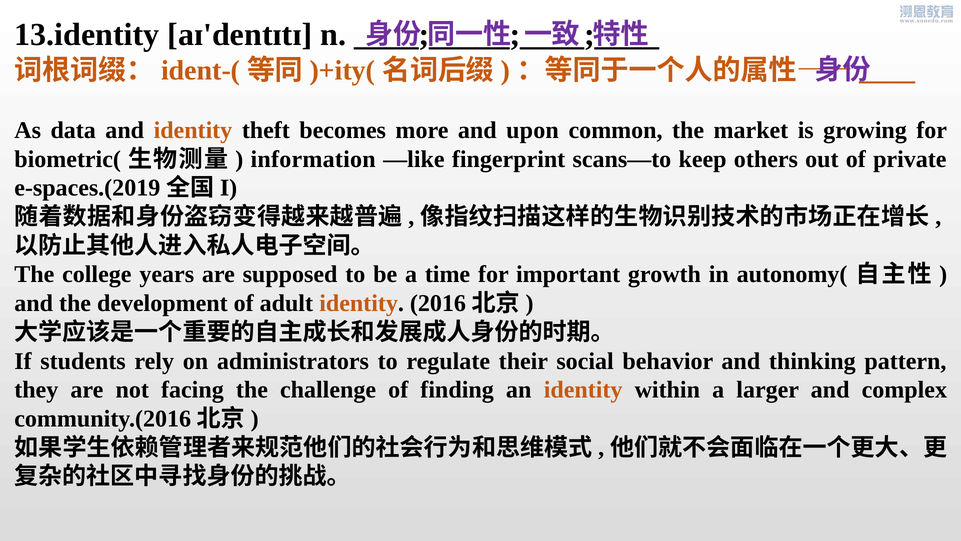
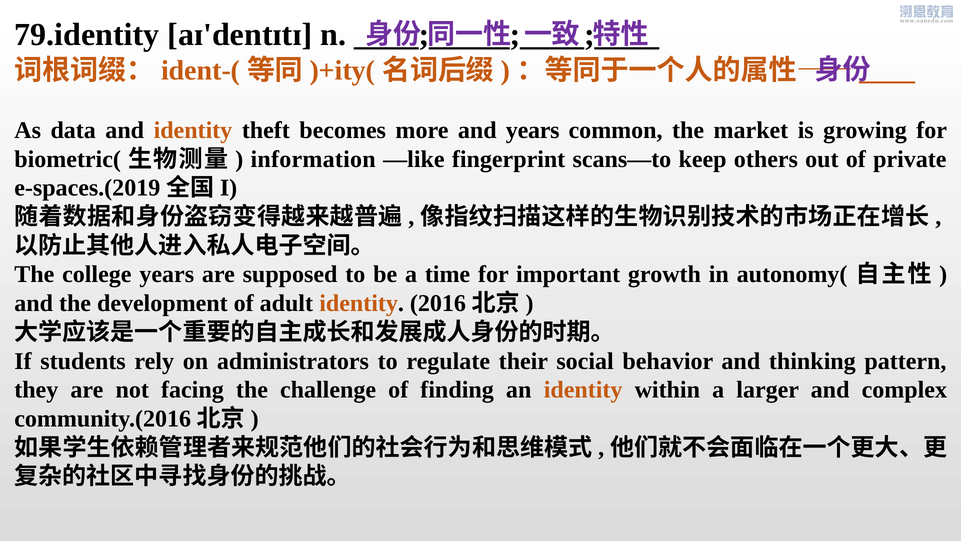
13.identity: 13.identity -> 79.identity (87, 35)
and upon: upon -> years (533, 130)
